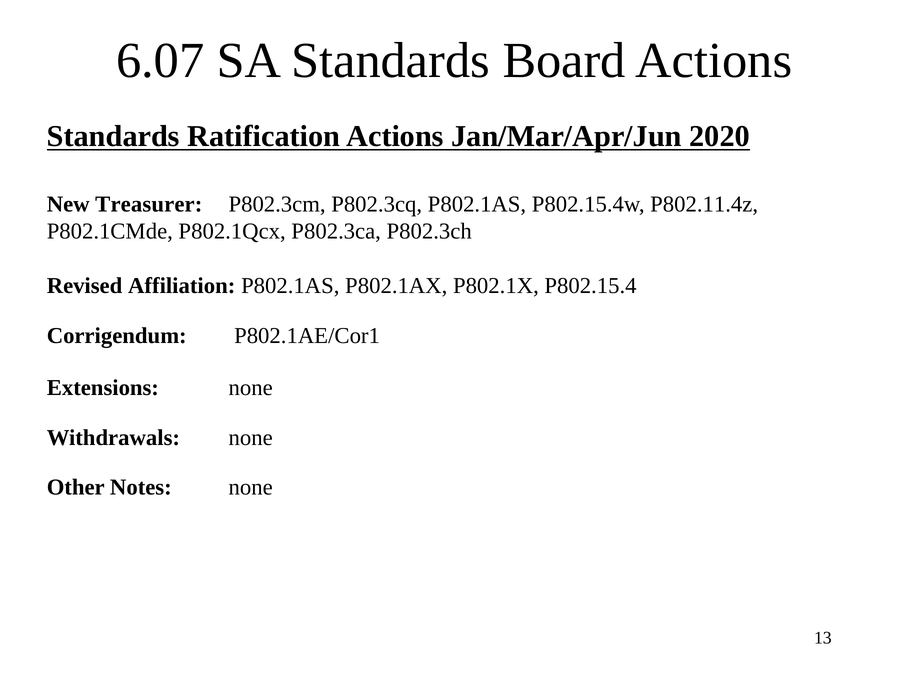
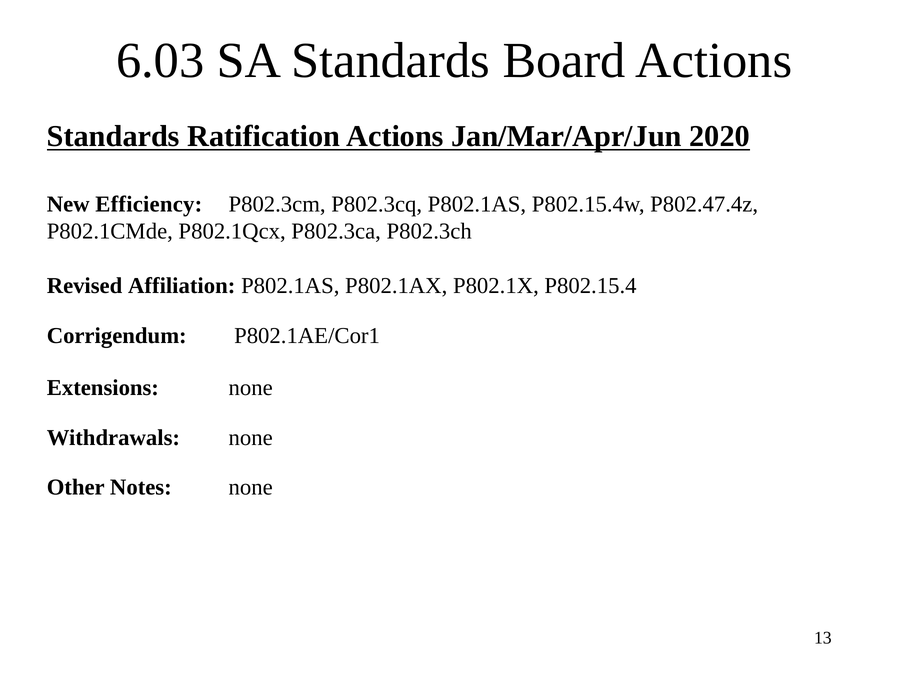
6.07: 6.07 -> 6.03 (160, 60)
Treasurer: Treasurer -> Efficiency (149, 204)
P802.11.4z: P802.11.4z -> P802.47.4z (704, 204)
